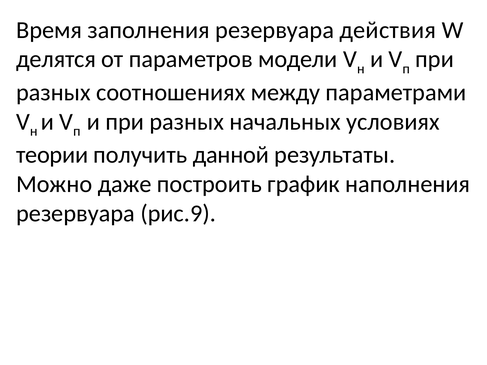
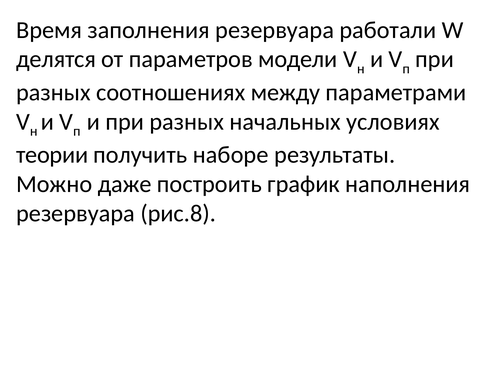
действия: действия -> работали (388, 30)
данной: данной -> наборе (231, 155)
рис.9: рис.9 -> рис.8 (178, 213)
